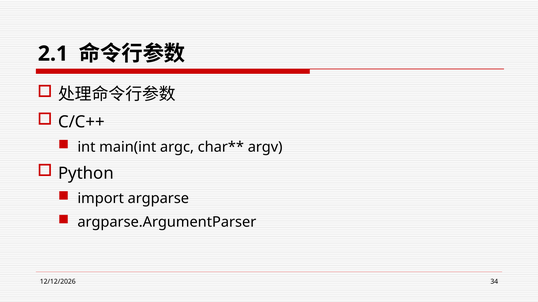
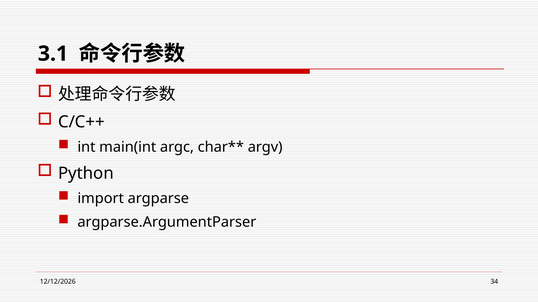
2.1: 2.1 -> 3.1 (53, 54)
